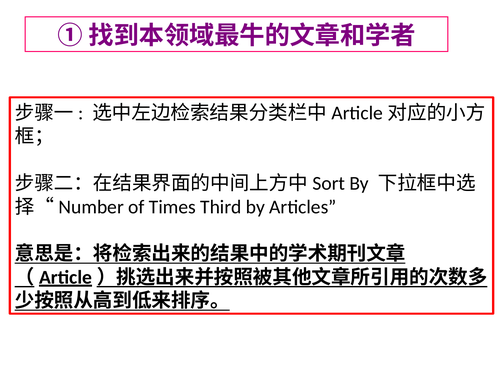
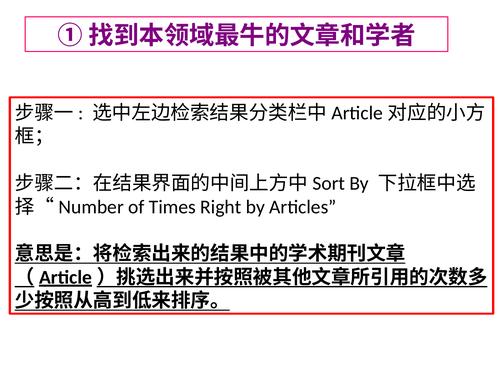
Third: Third -> Right (221, 207)
